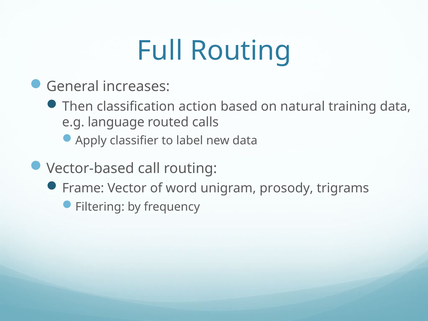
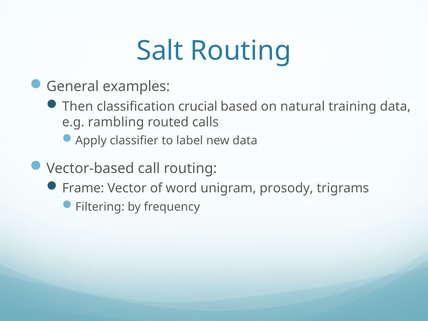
Full: Full -> Salt (160, 51)
increases: increases -> examples (136, 87)
action: action -> crucial (198, 106)
language: language -> rambling (116, 122)
